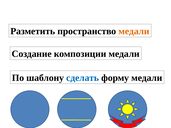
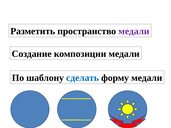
медали colour: orange -> purple (134, 31)
